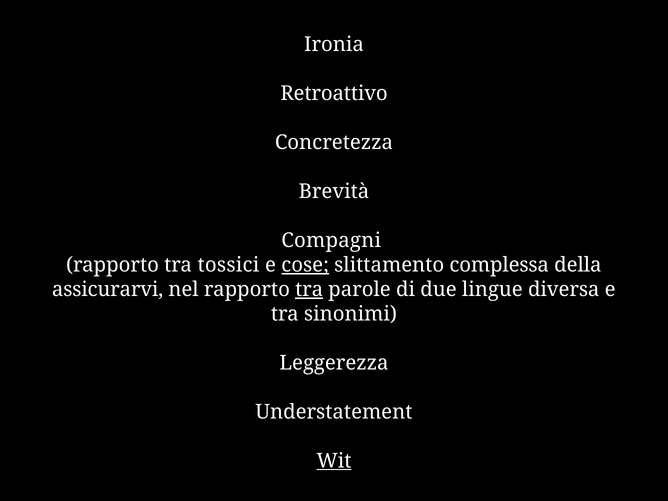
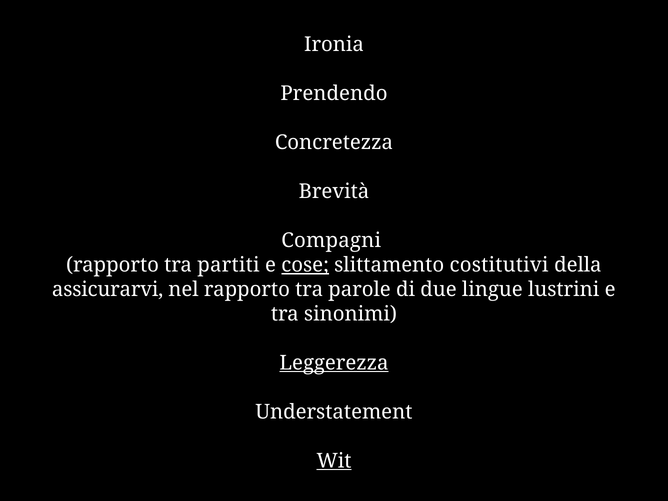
Retroattivo: Retroattivo -> Prendendo (334, 94)
tossici: tossici -> partiti (228, 265)
complessa: complessa -> costitutivi (499, 265)
tra underline: present -> none (309, 289)
diversa: diversa -> lustrini (564, 289)
Leggerezza underline: none -> present (334, 363)
